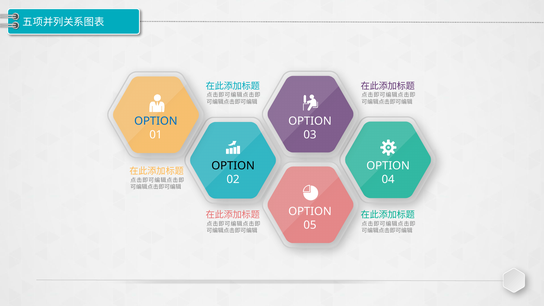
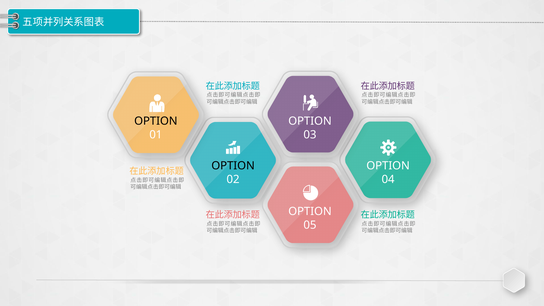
OPTION colour: blue -> black (156, 121)
